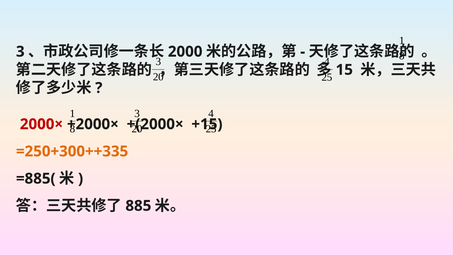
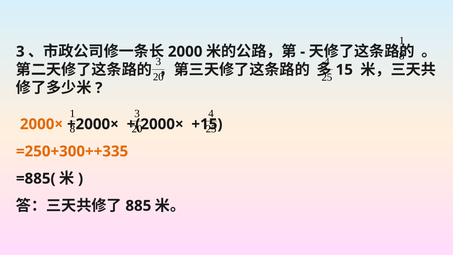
2000× colour: red -> orange (41, 124)
